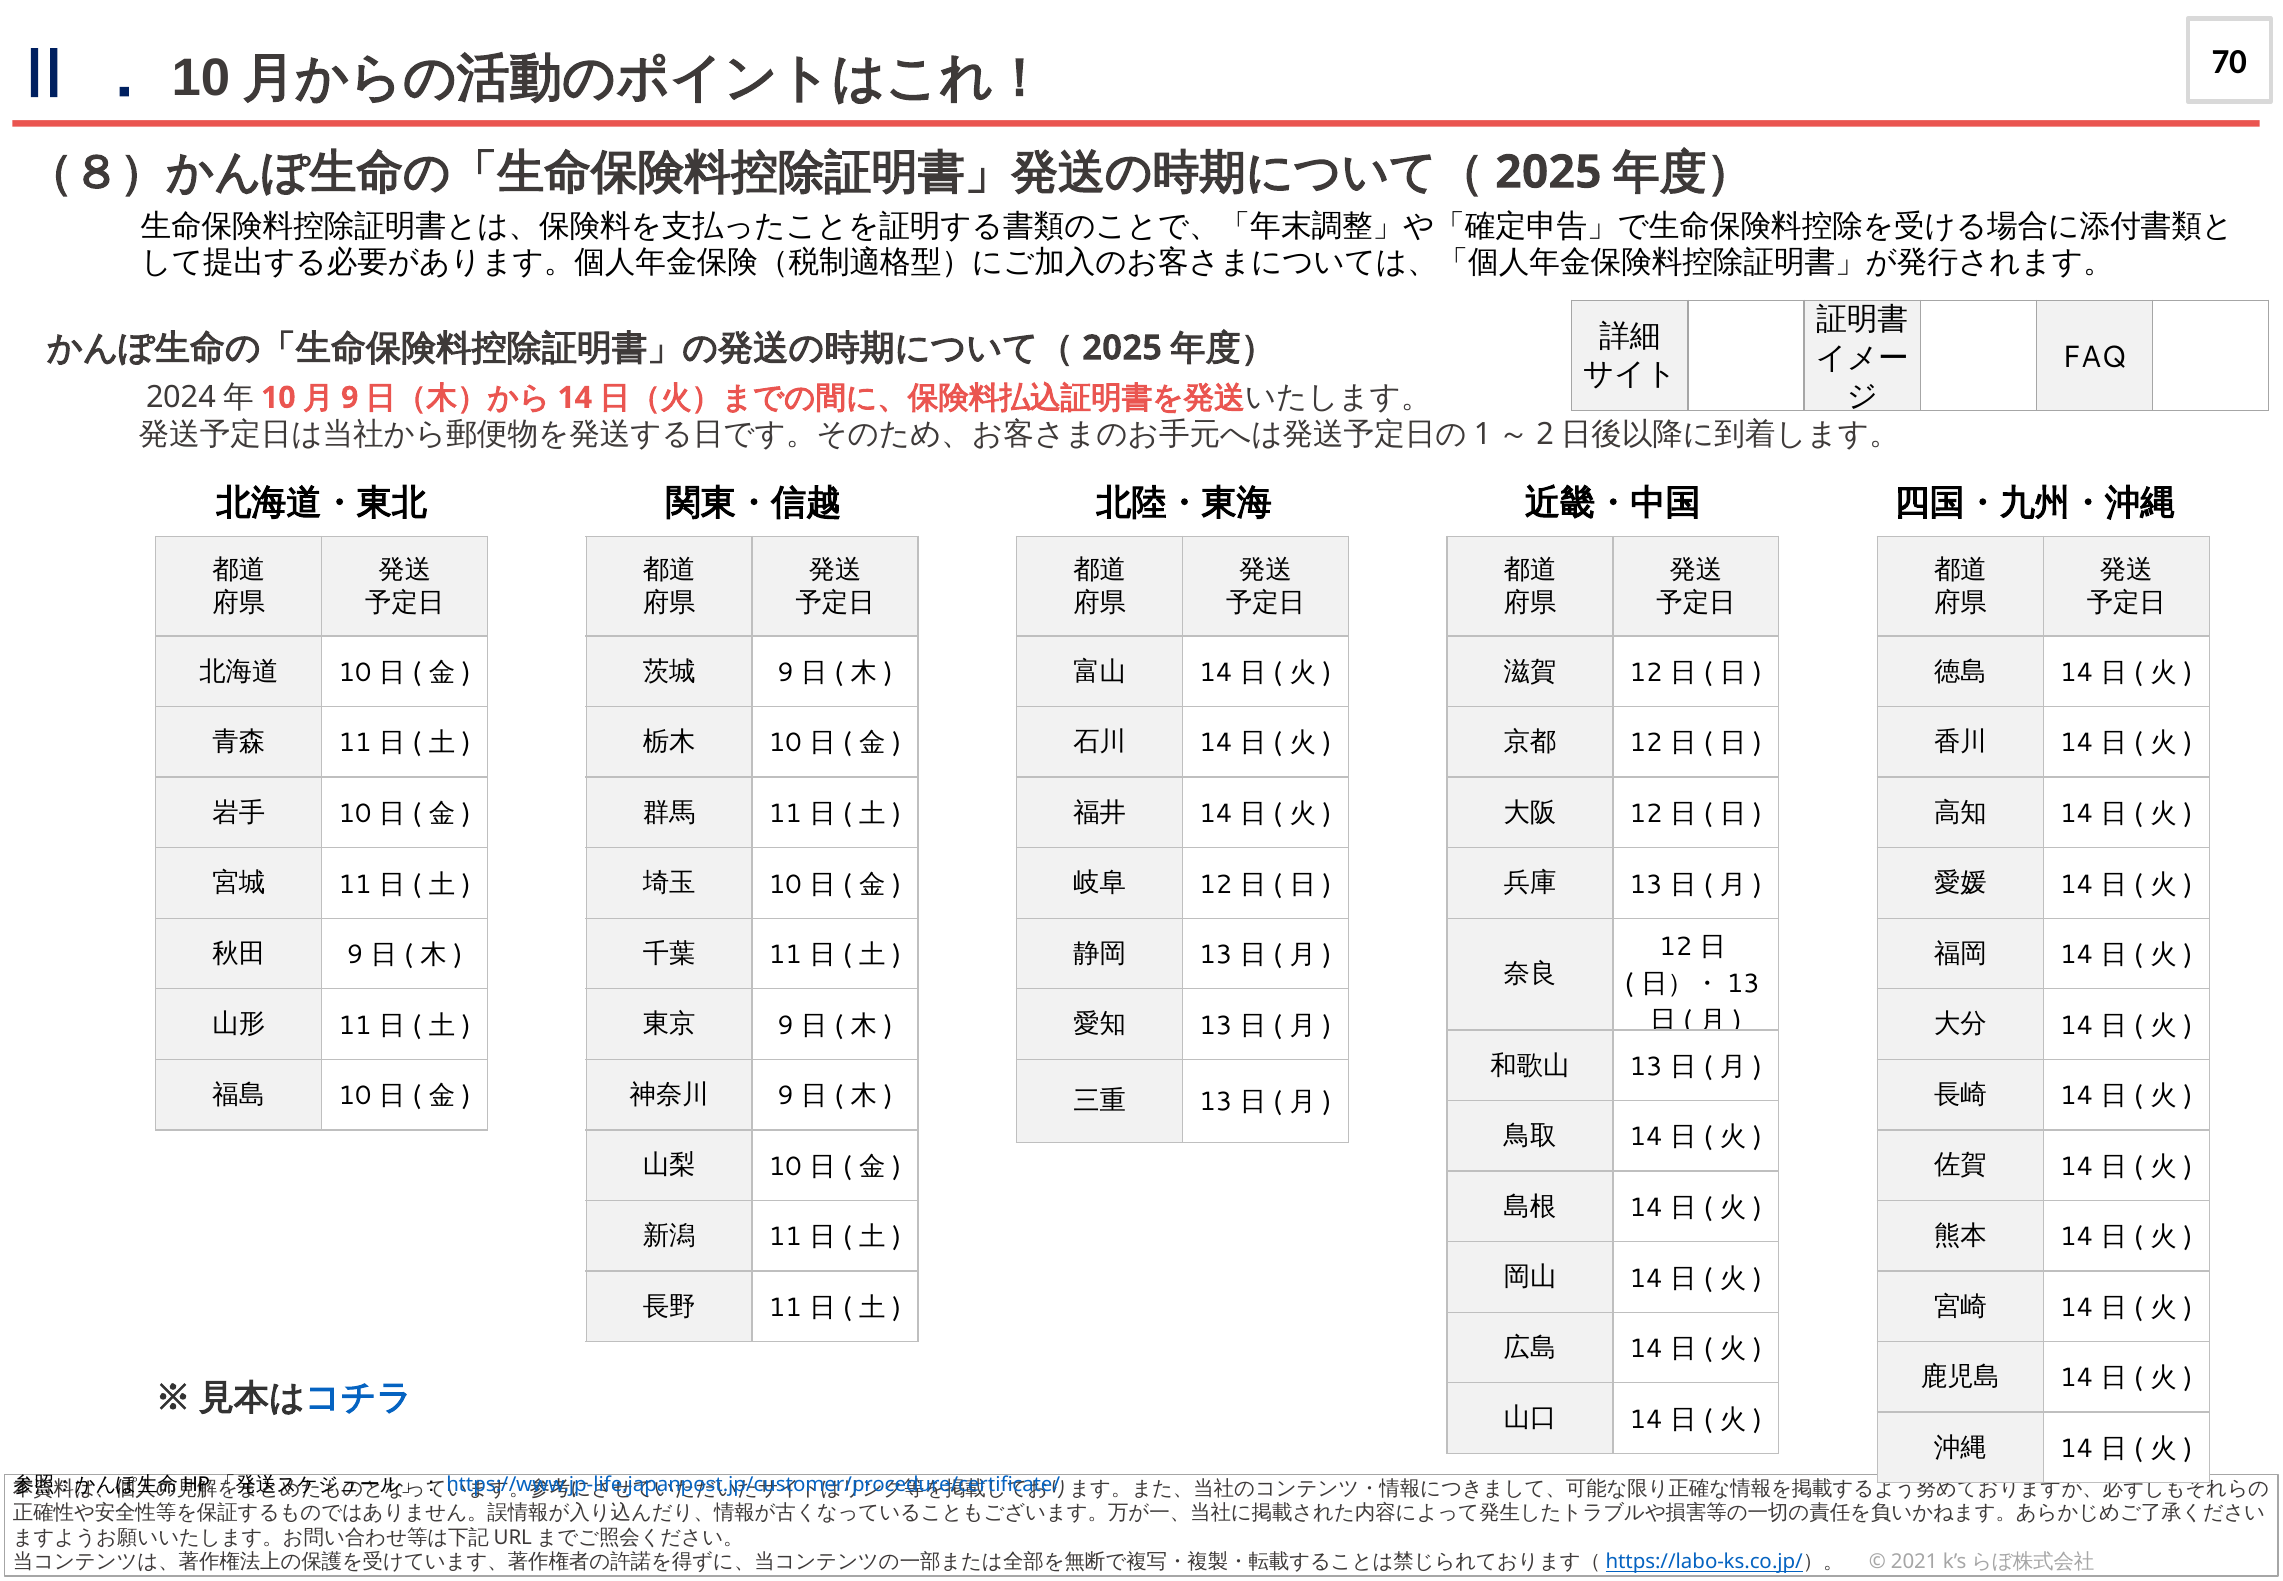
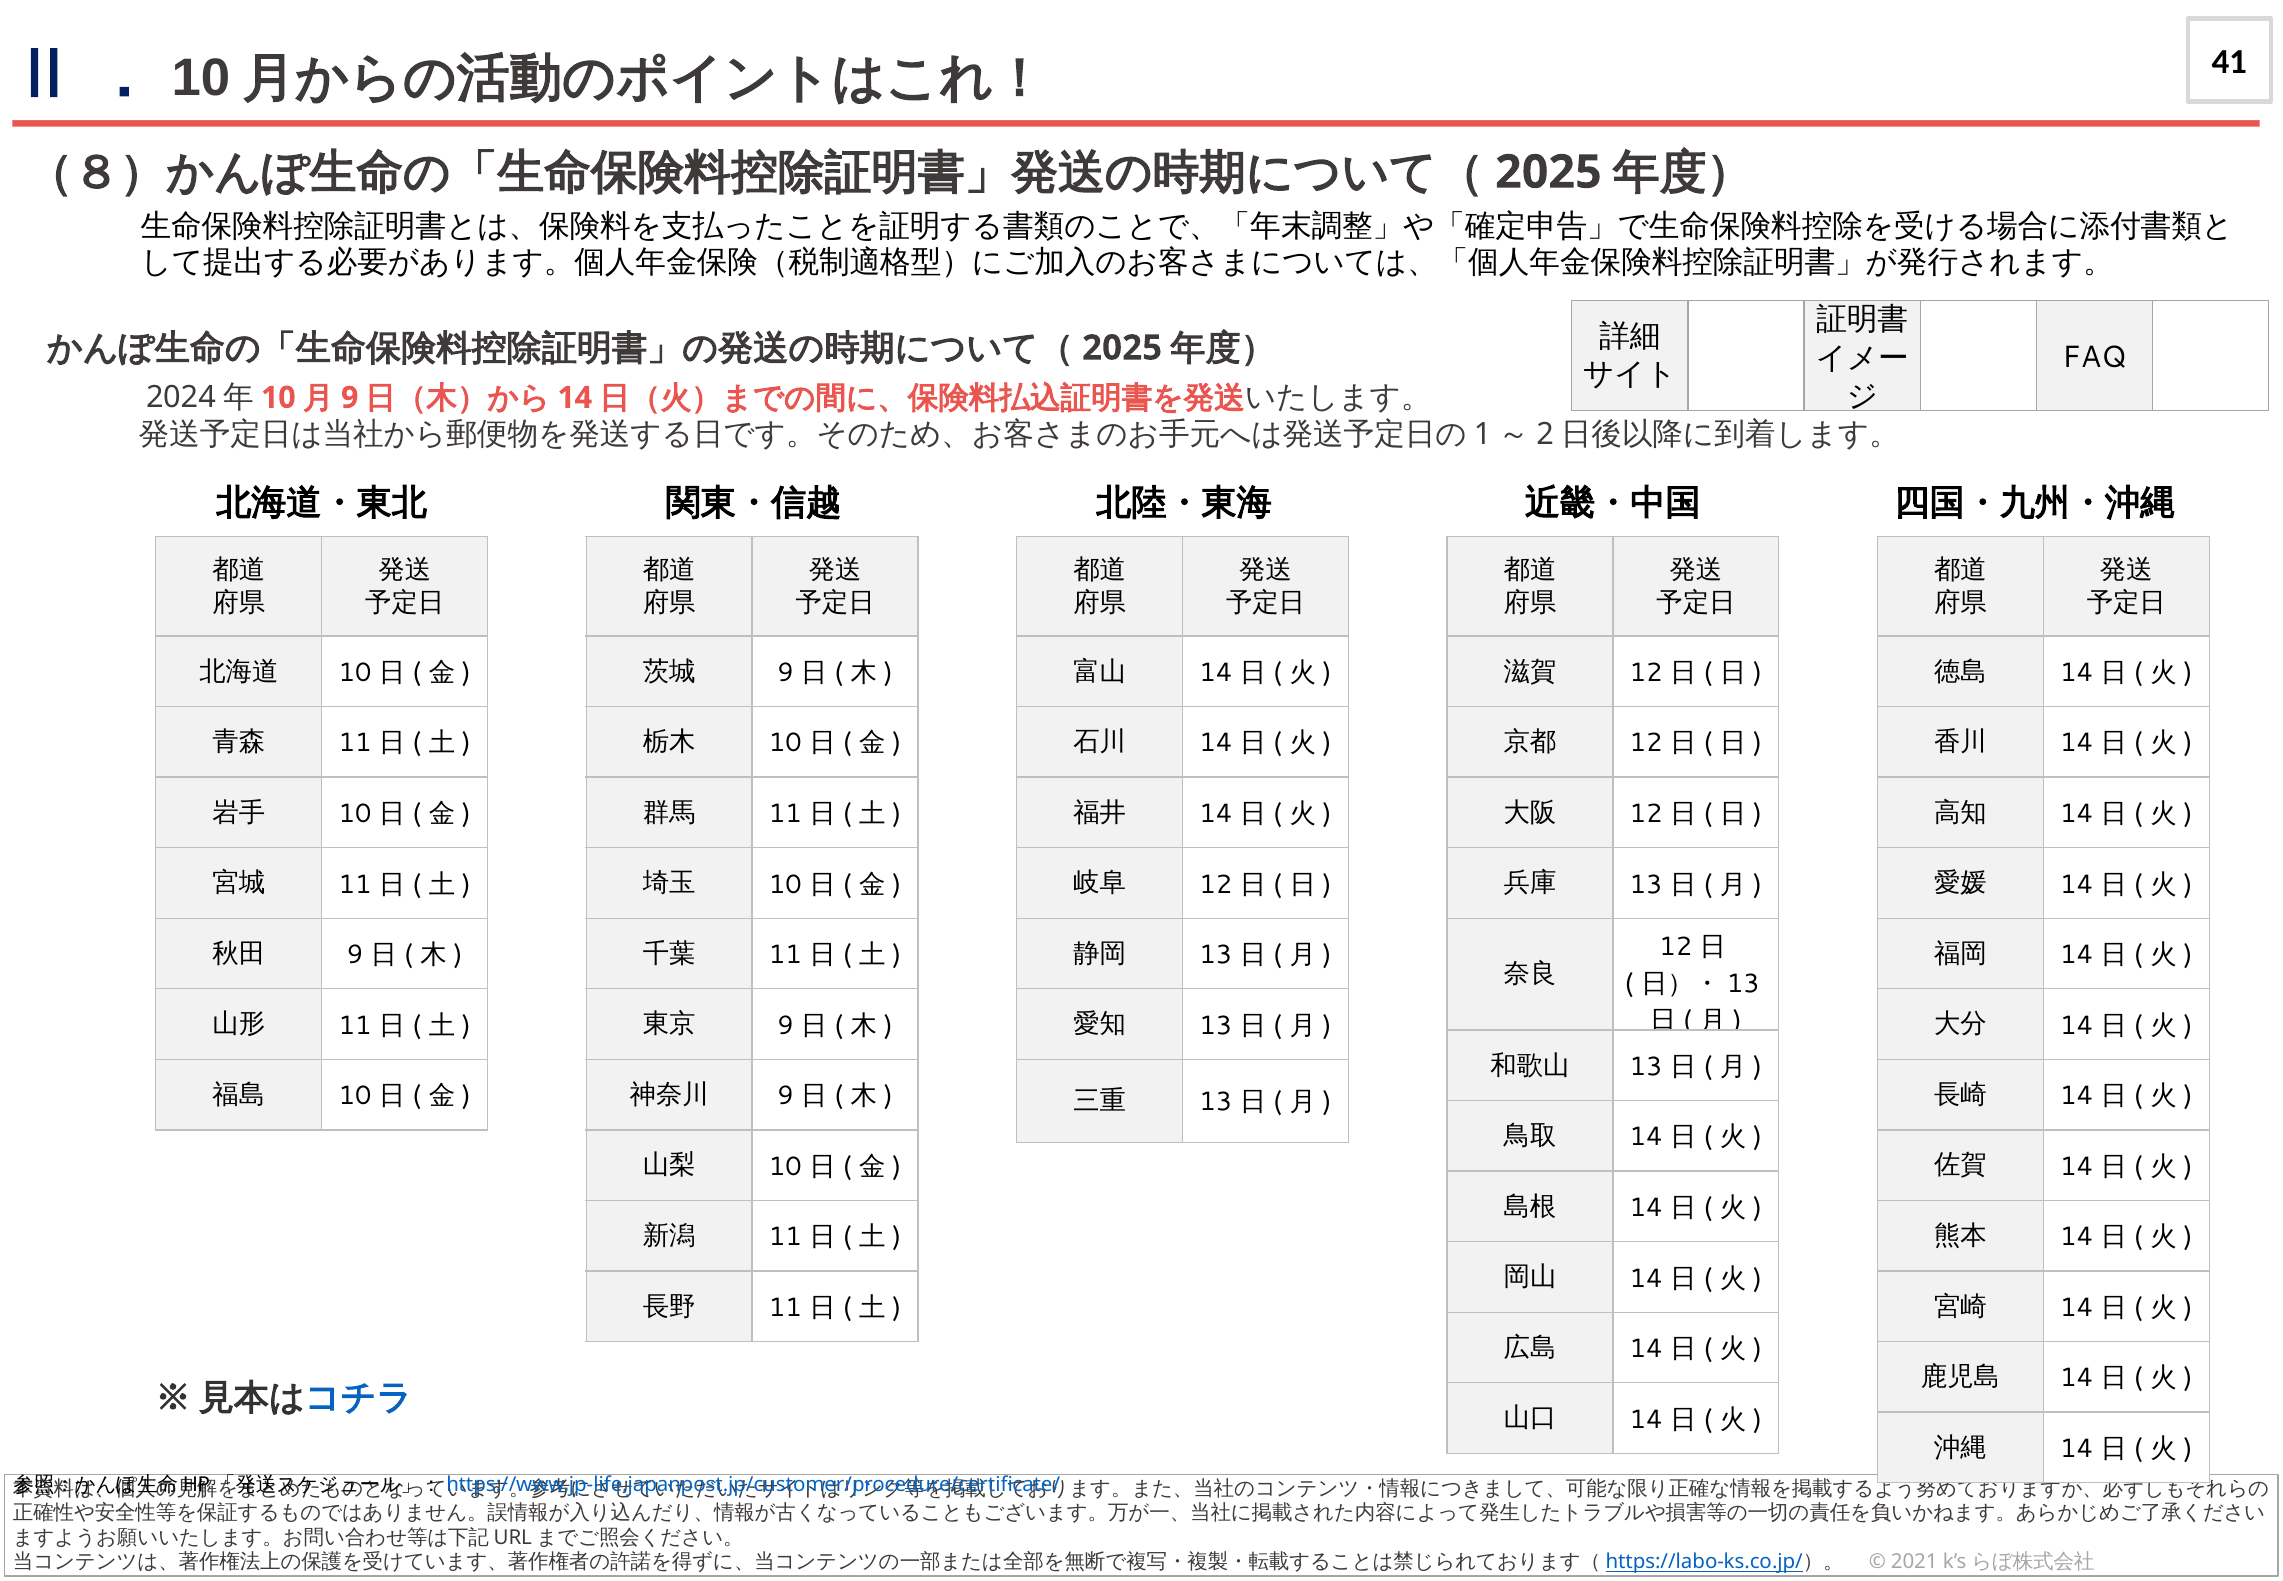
70: 70 -> 41 (2229, 62)
